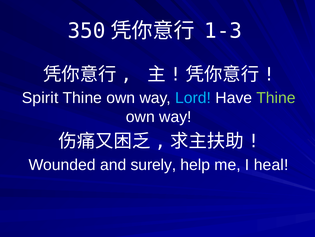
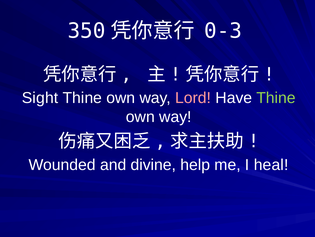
1-3: 1-3 -> 0-3 (223, 31)
Spirit: Spirit -> Sight (40, 98)
Lord colour: light blue -> pink (193, 98)
surely: surely -> divine (153, 164)
